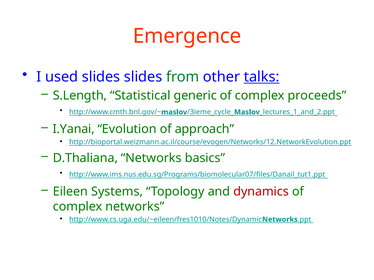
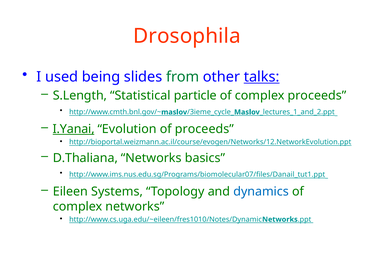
Emergence: Emergence -> Drosophila (187, 36)
used slides: slides -> being (101, 77)
generic: generic -> particle (195, 96)
I.Yanai underline: none -> present (74, 129)
of approach: approach -> proceeds (204, 129)
dynamics colour: red -> blue (261, 192)
